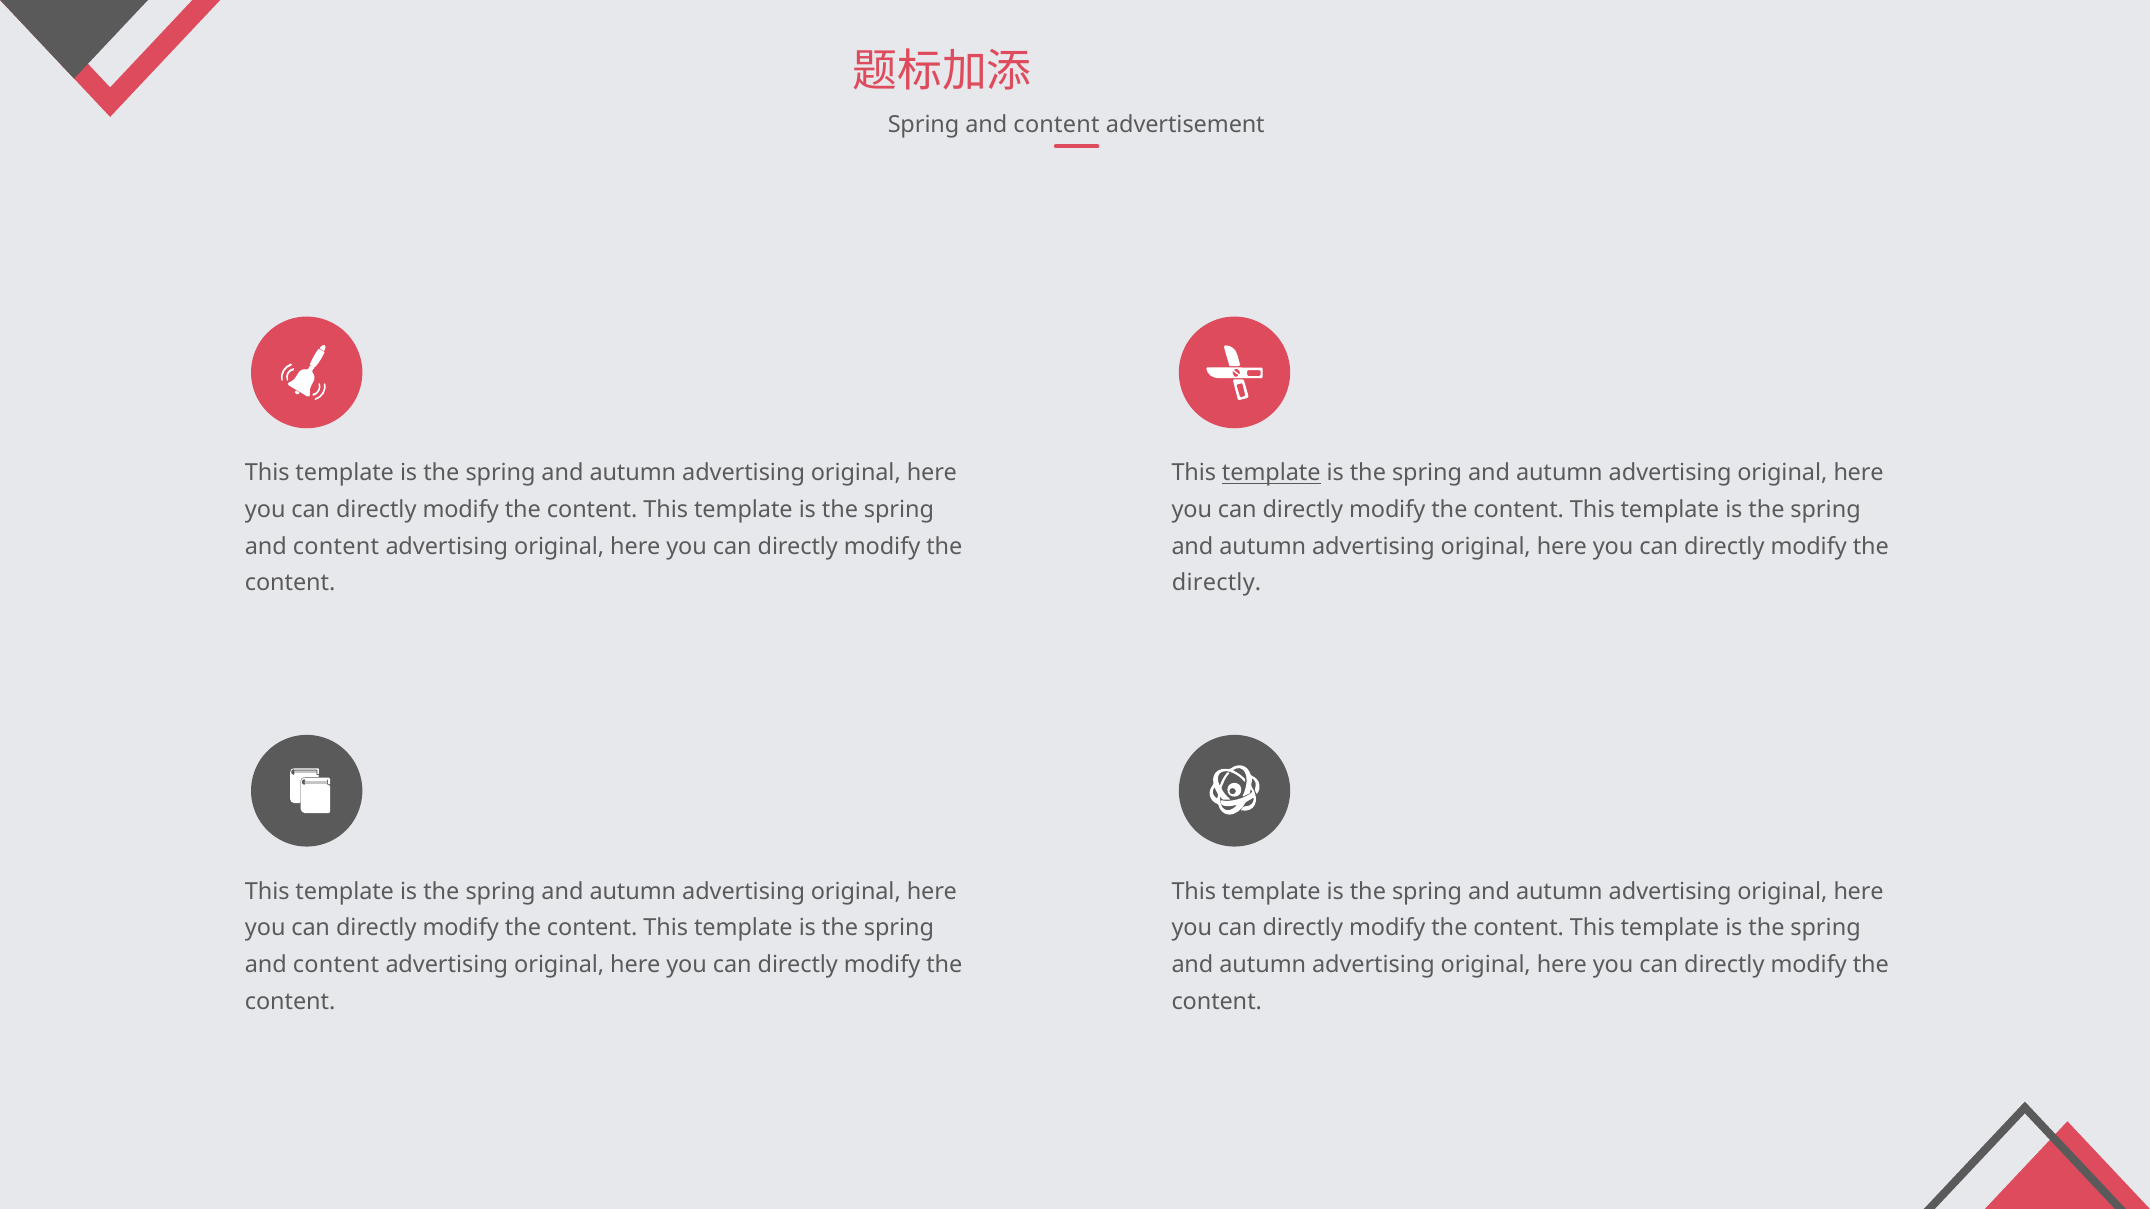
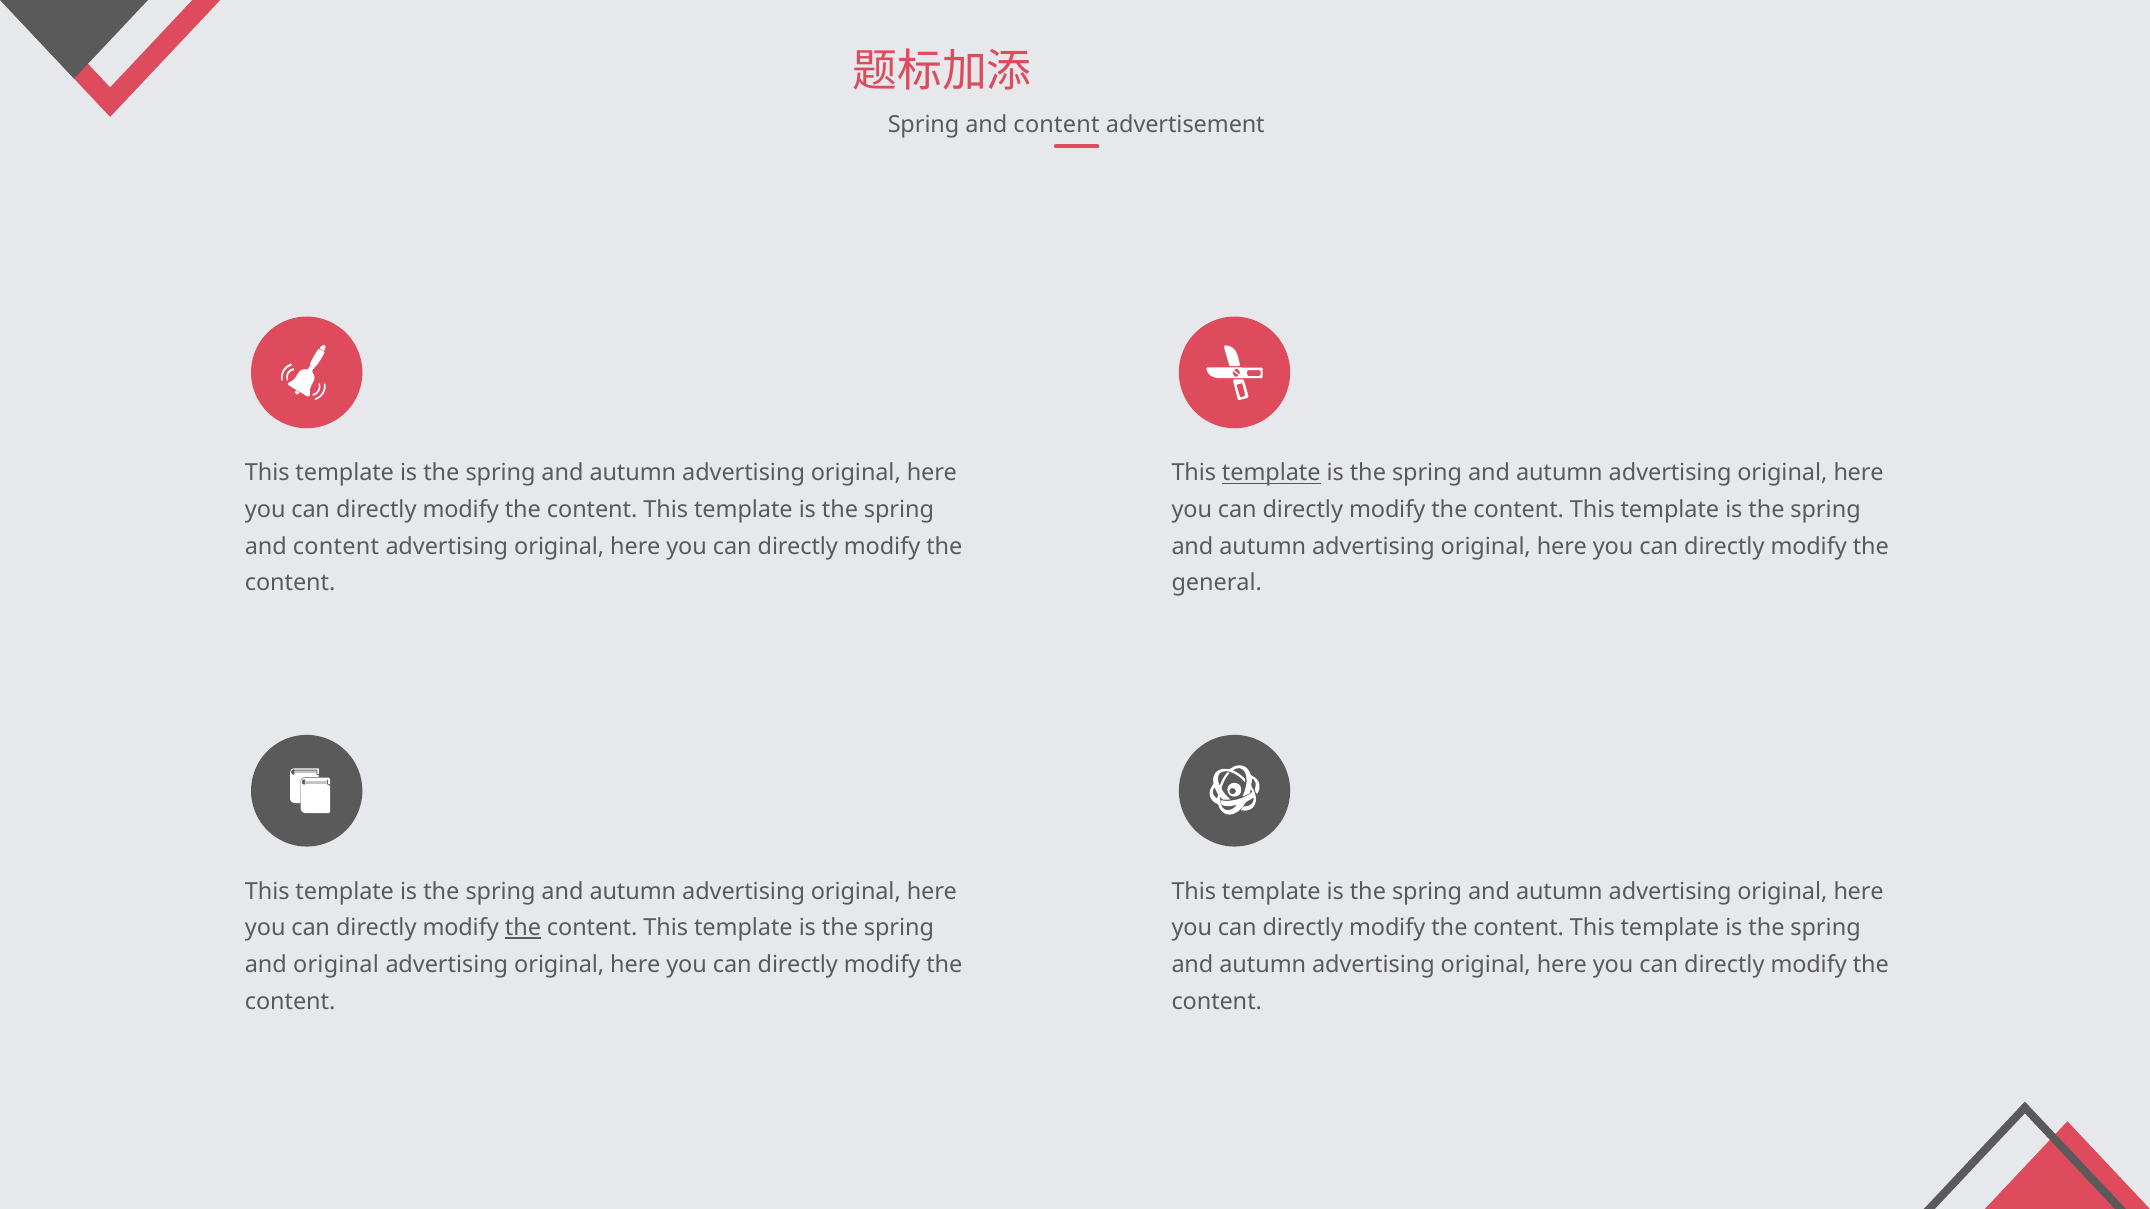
directly: directly -> general (1217, 583)
the underline: none -> present (523, 928)
content: content -> original (336, 965)
